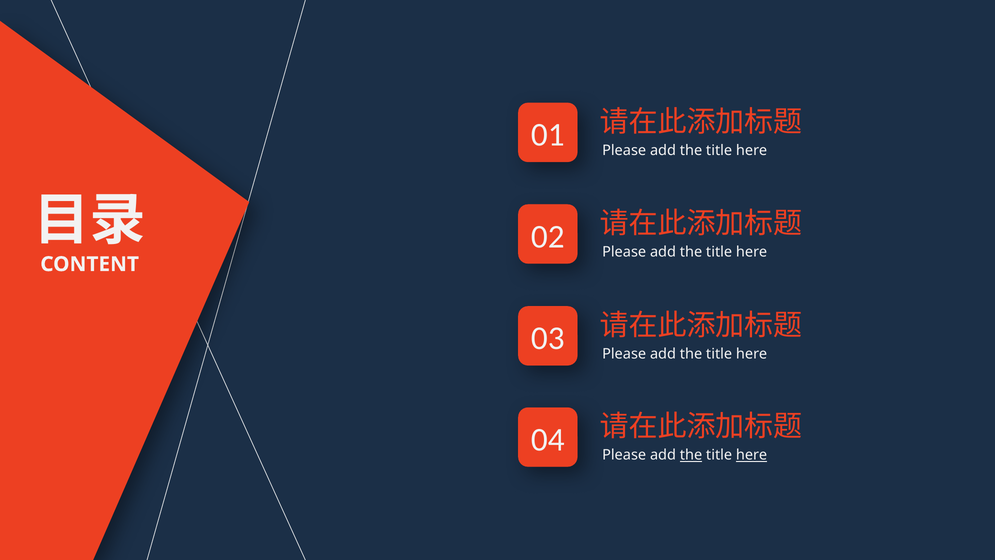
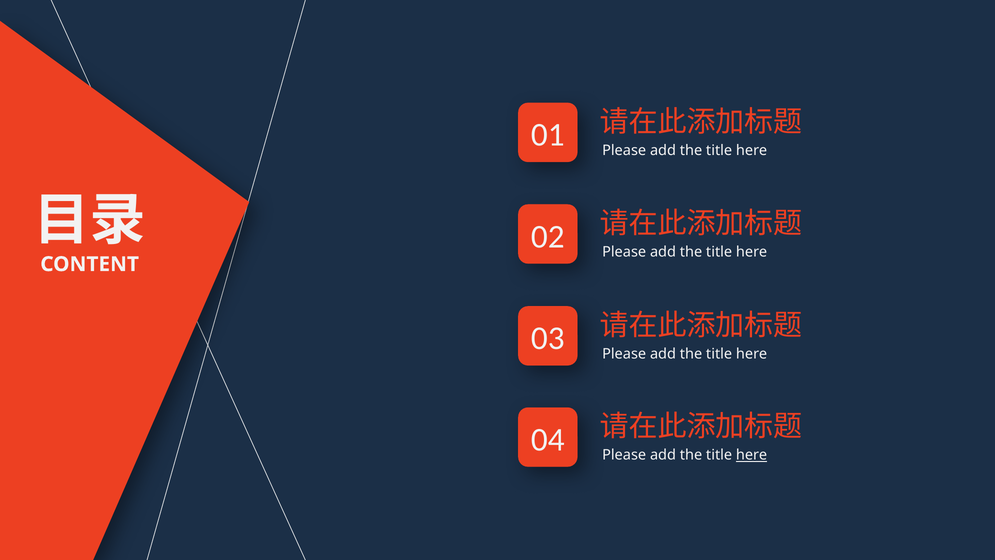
the underline: present -> none (691, 455)
